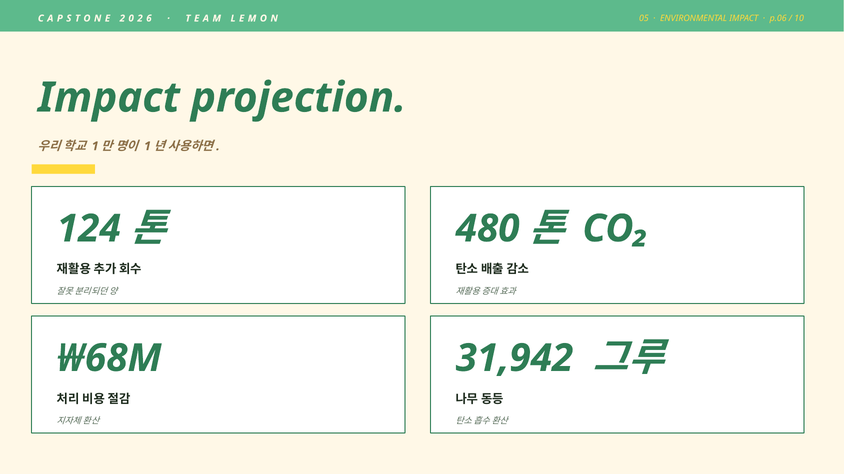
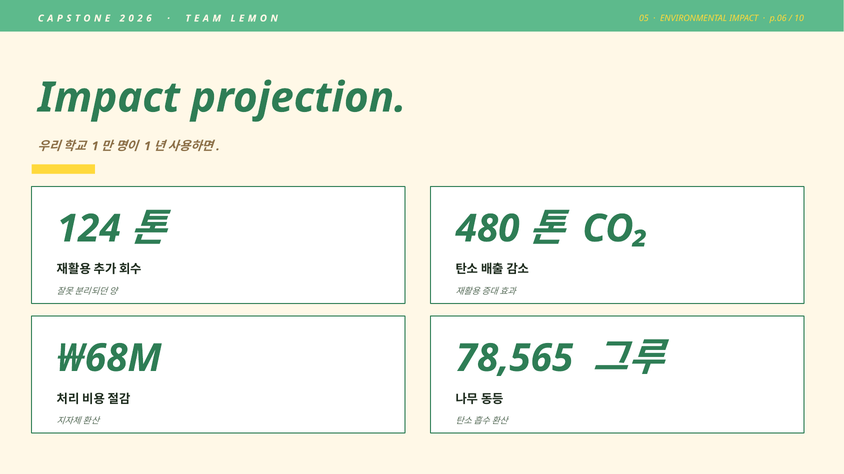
31,942: 31,942 -> 78,565 (514, 359)
